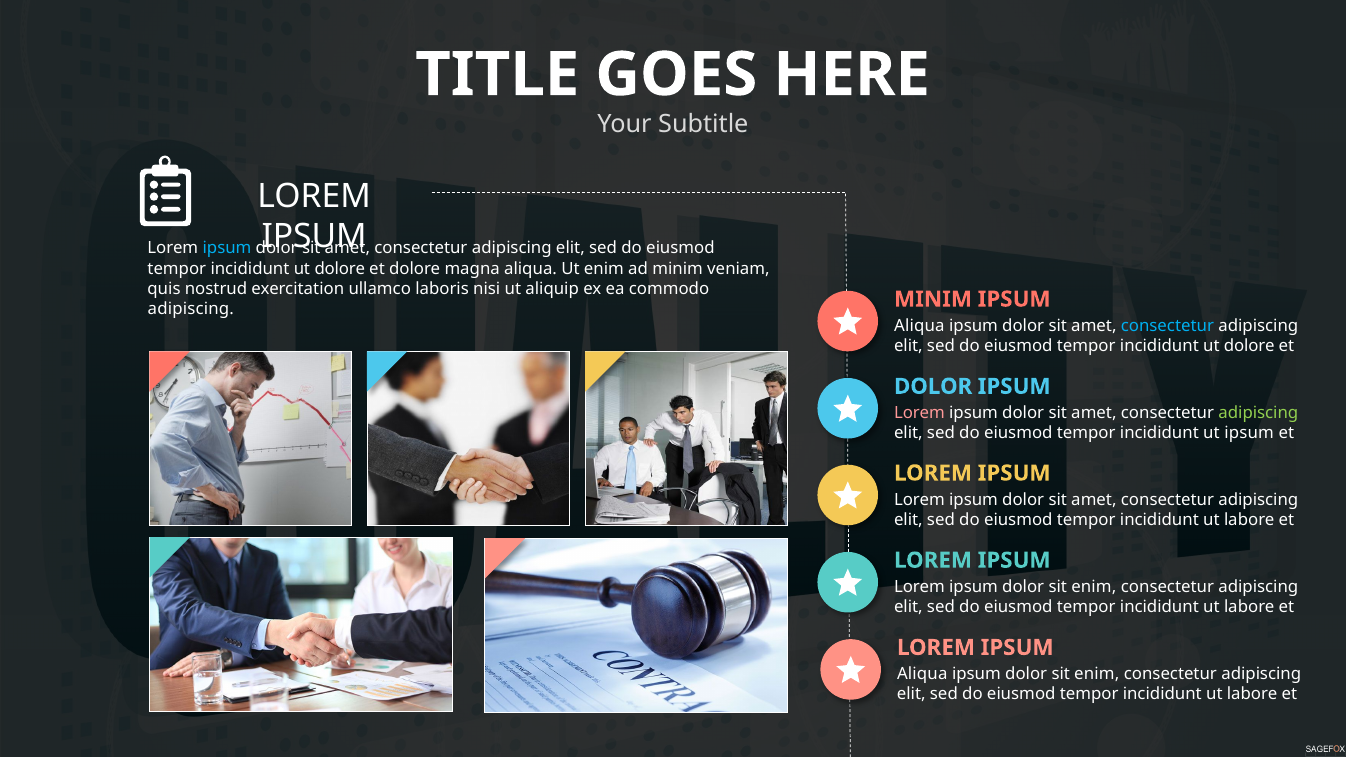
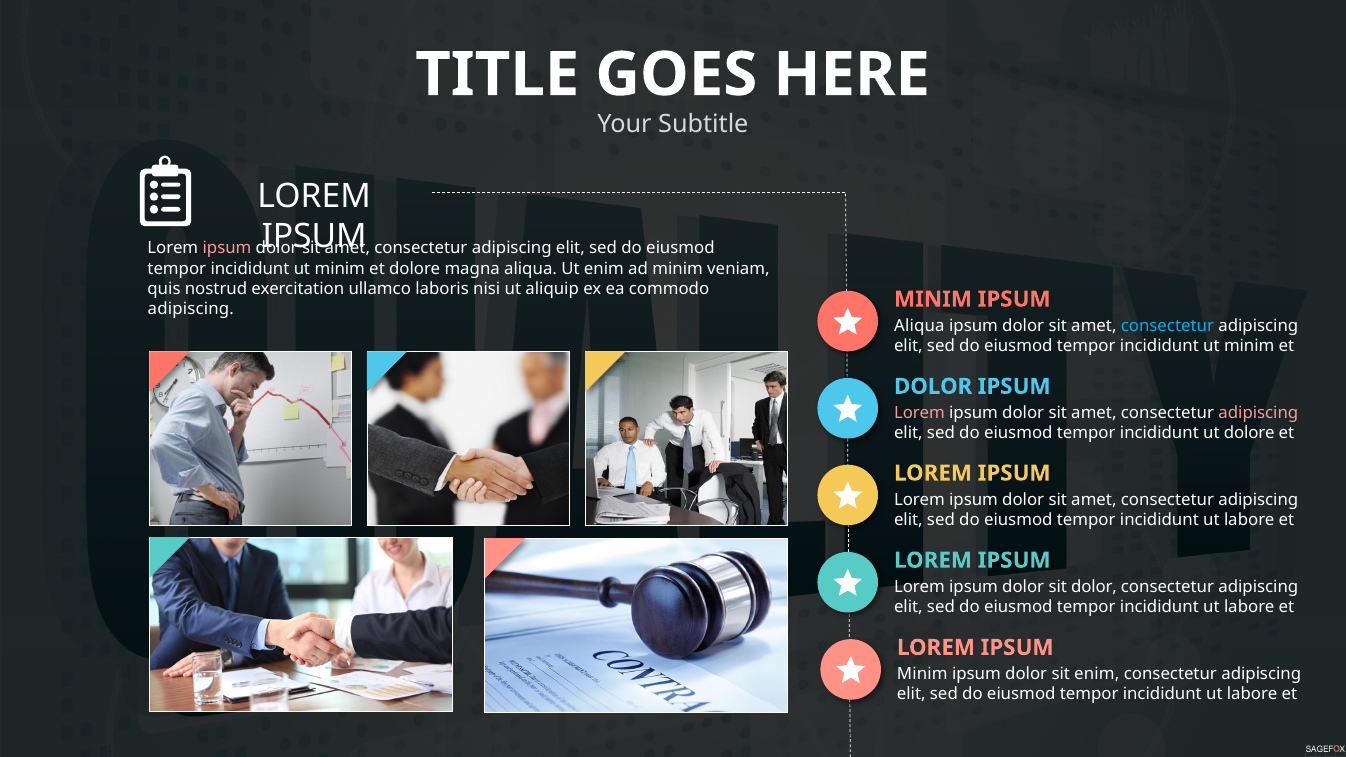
ipsum colour: light blue -> pink (227, 248)
dolore: dolore -> minim (340, 269)
dolore: dolore -> minim (1249, 346)
adipiscing colour: light green -> pink (1258, 413)
ut ipsum: ipsum -> dolore (1249, 433)
enim: enim -> dolor (1094, 587)
Aliqua: Aliqua -> Minim (922, 674)
